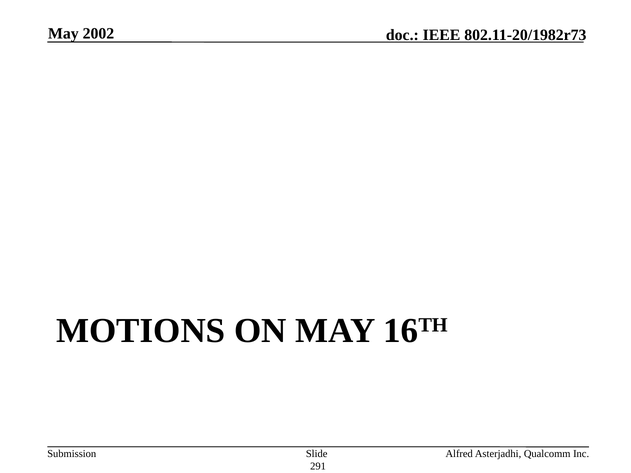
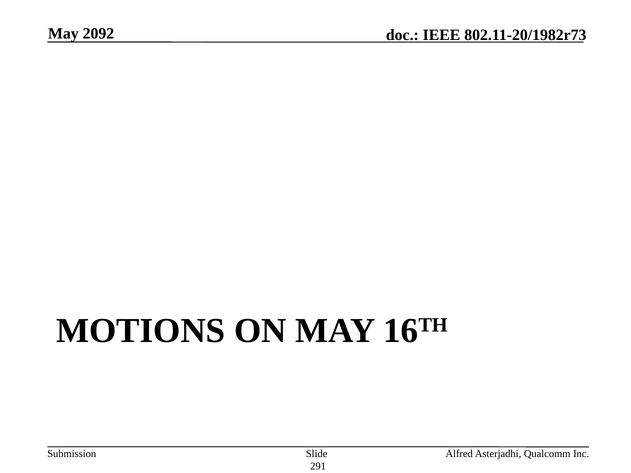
2002: 2002 -> 2092 (98, 33)
